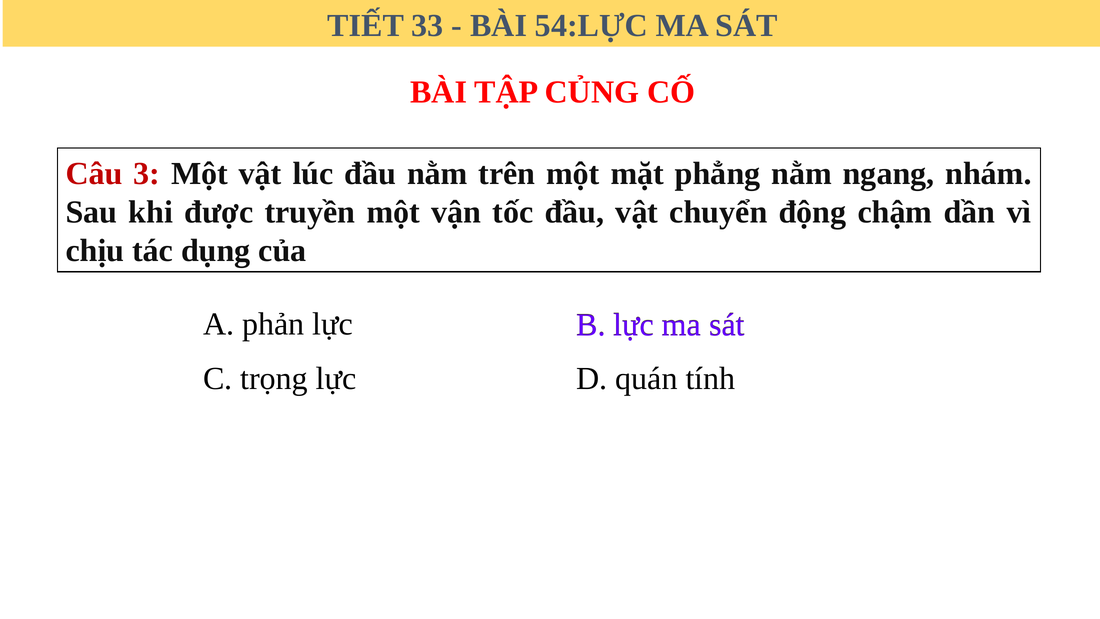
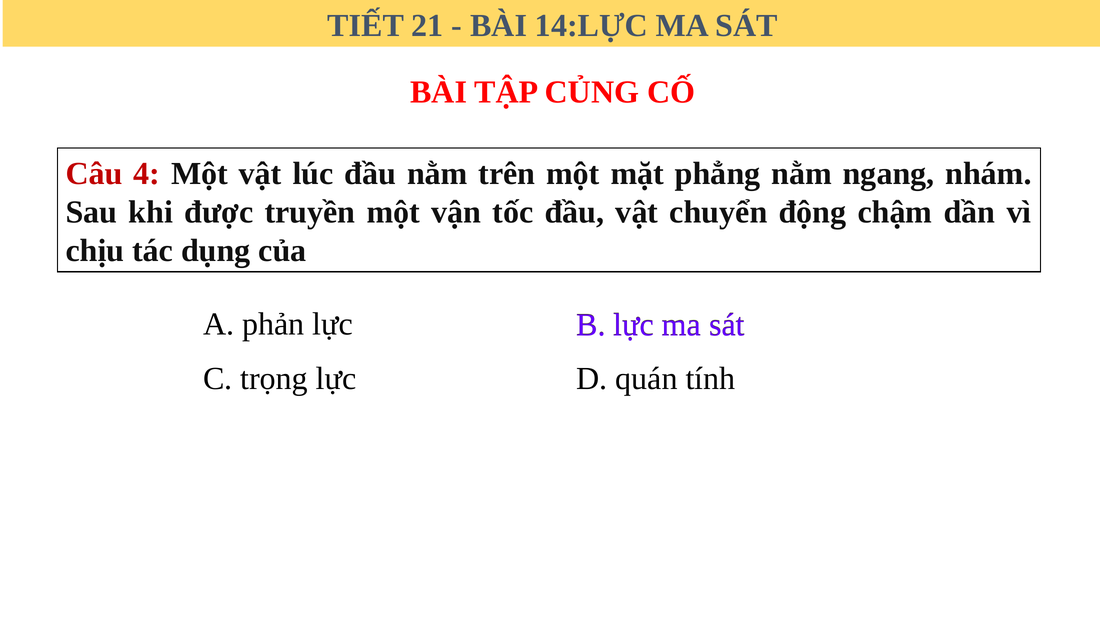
33: 33 -> 21 (427, 26)
54:LỰC: 54:LỰC -> 14:LỰC (591, 26)
3: 3 -> 4 (147, 174)
